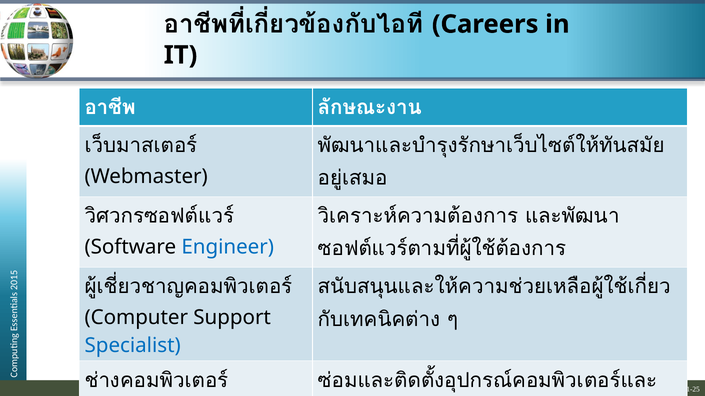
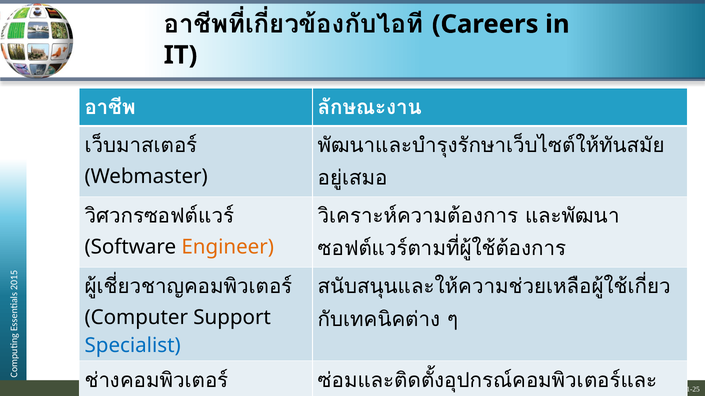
Engineer colour: blue -> orange (228, 247)
